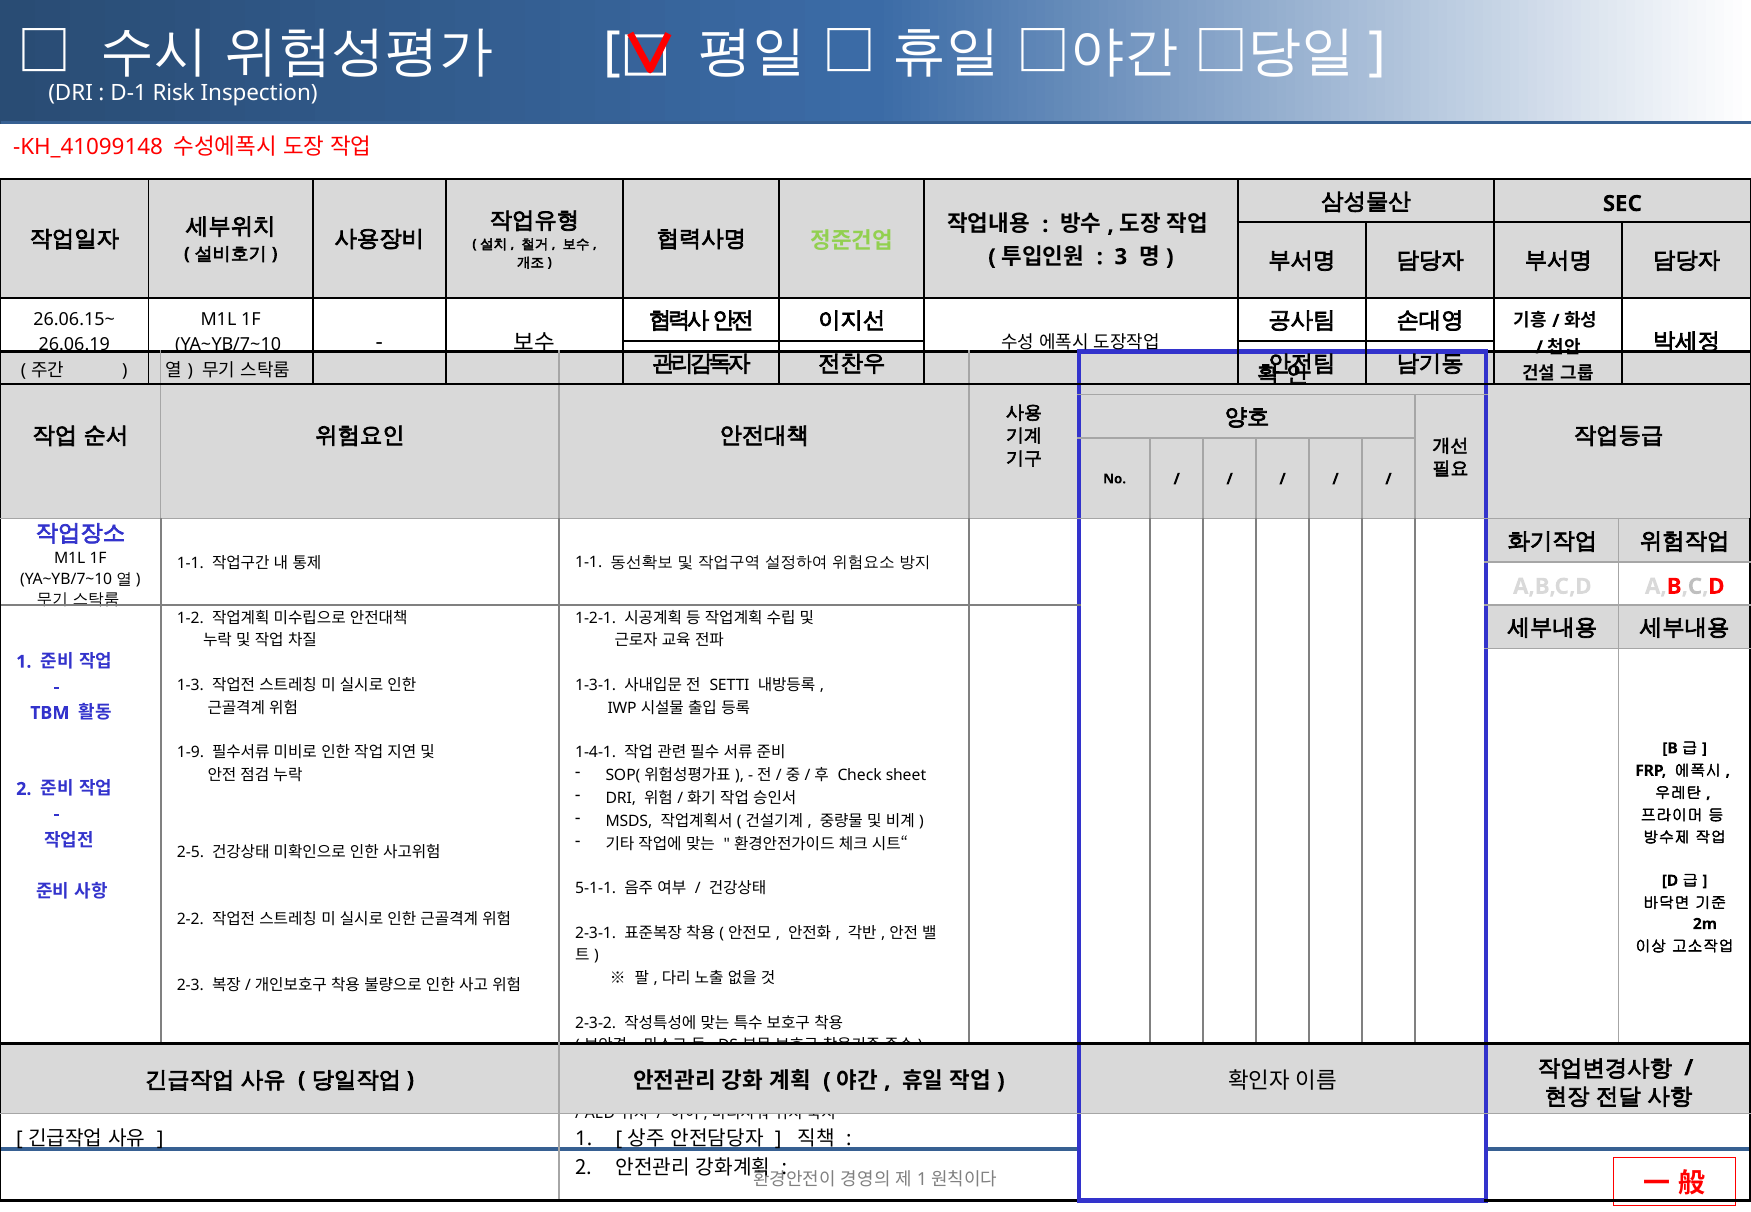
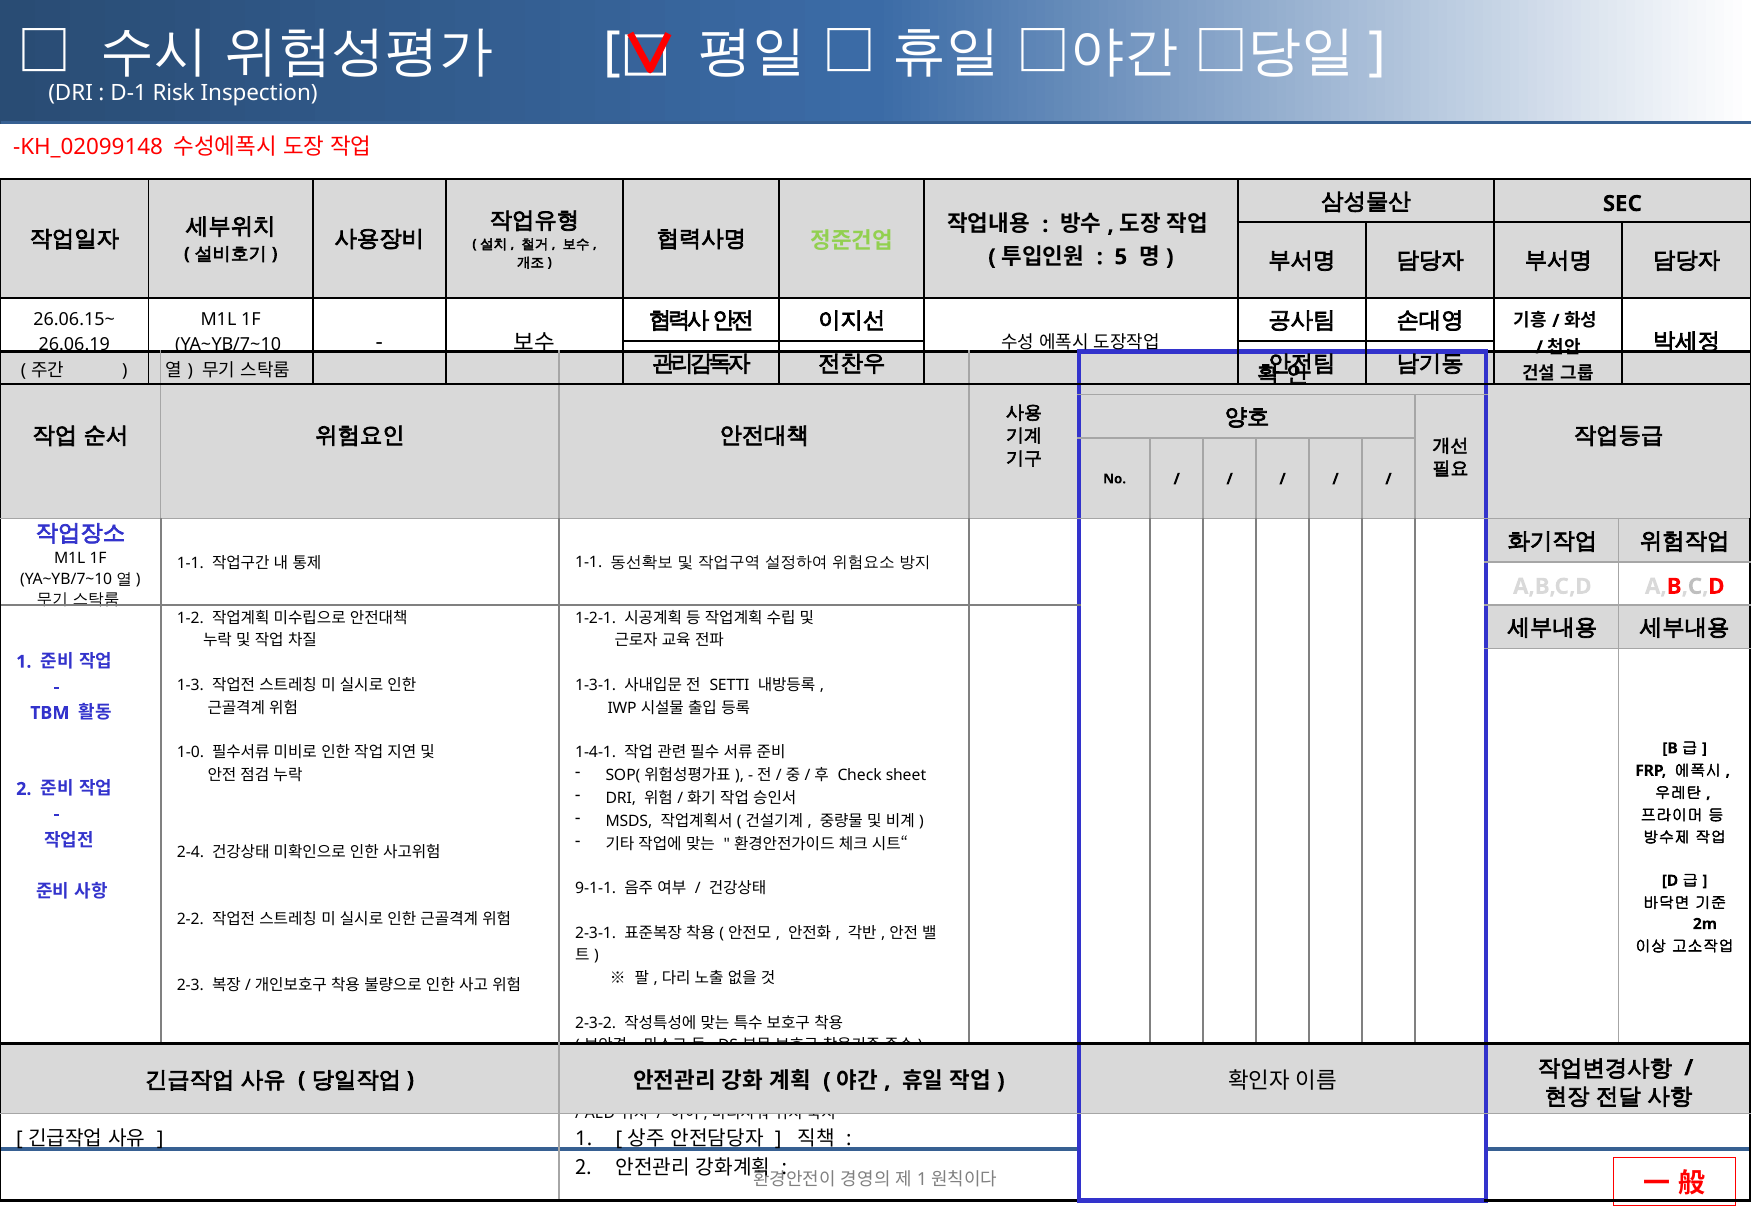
KH_41099148: KH_41099148 -> KH_02099148 (88, 147)
3: 3 -> 5 (1121, 257)
1-9: 1-9 -> 1-0 (190, 753)
2-5: 2-5 -> 2-4 (190, 853)
5-1-1: 5-1-1 -> 9-1-1 (596, 889)
